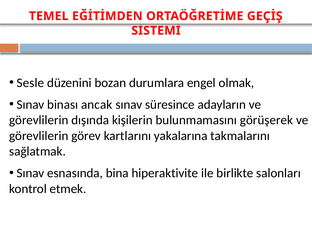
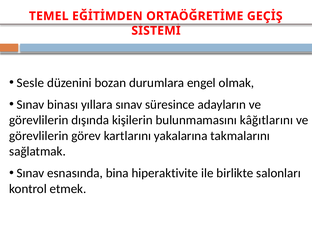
ancak: ancak -> yıllara (97, 105)
görüşerek: görüşerek -> kâğıtlarını (266, 120)
